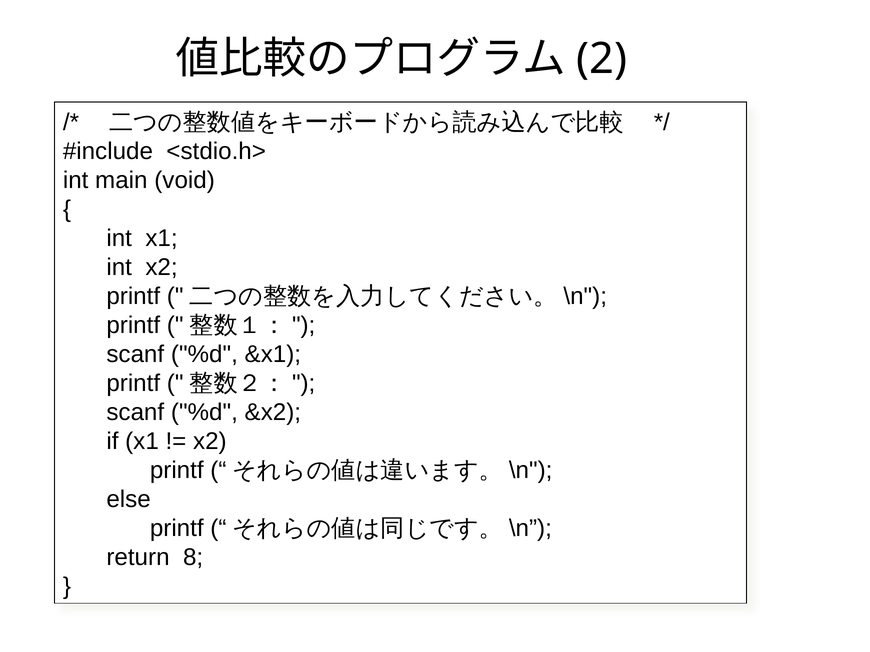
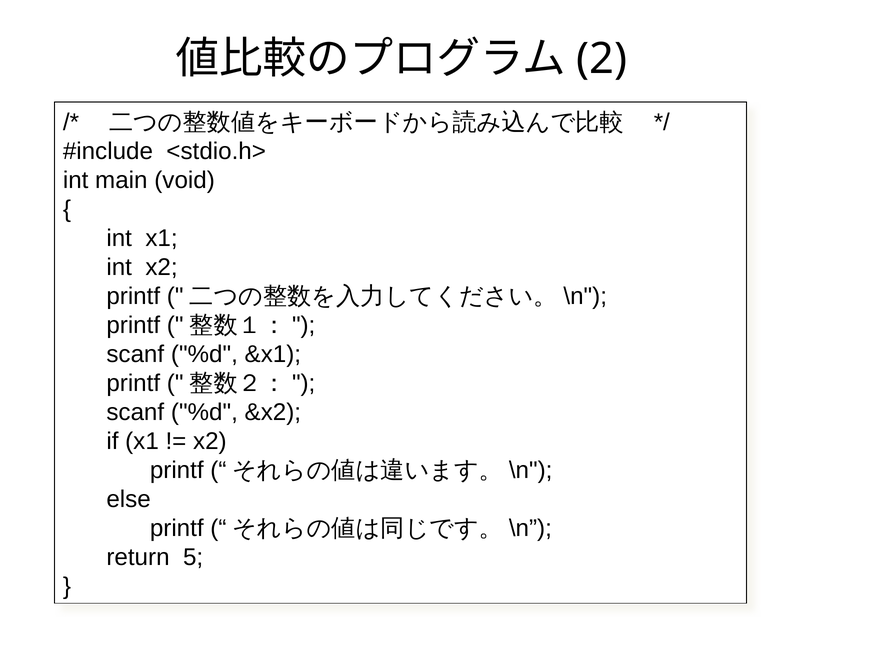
8: 8 -> 5 (193, 558)
